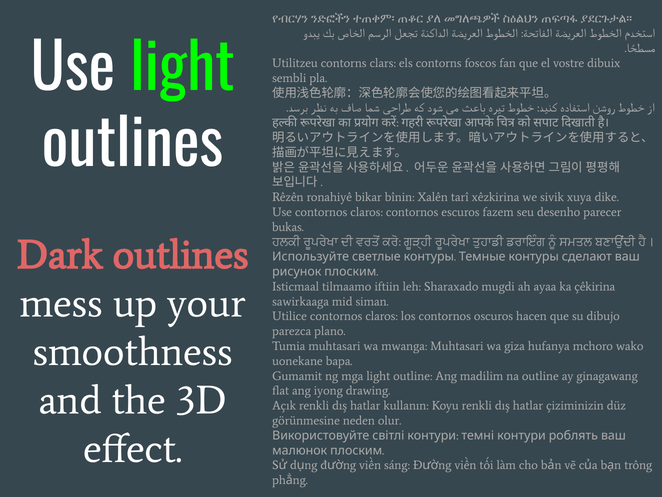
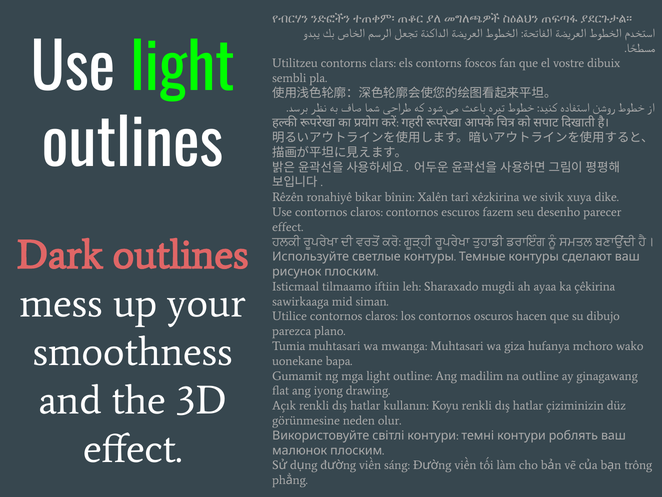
bukas: bukas -> effect (288, 227)
